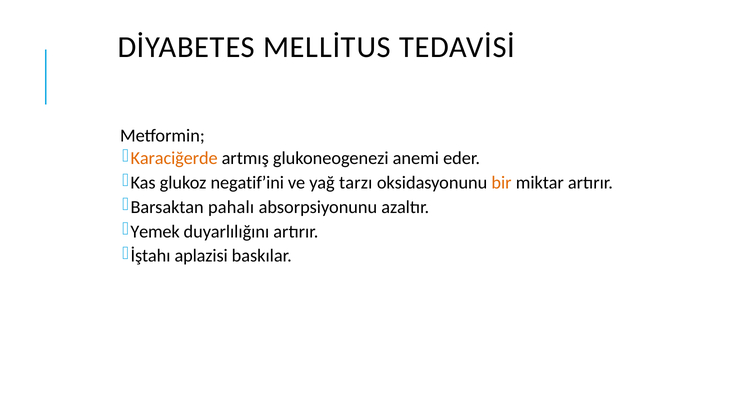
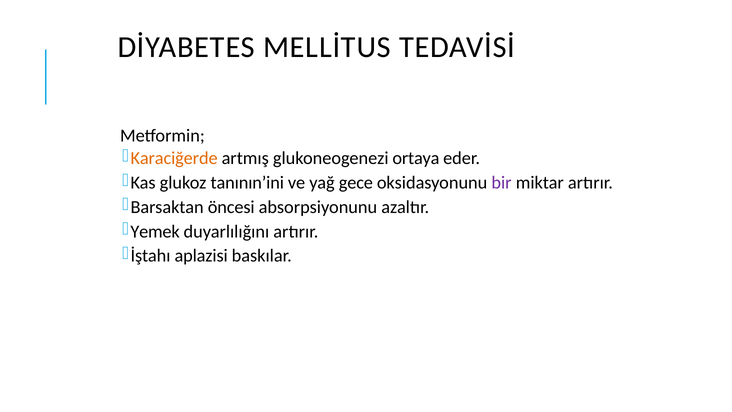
anemi: anemi -> ortaya (416, 158)
negatif’ini: negatif’ini -> tanının’ini (247, 183)
tarzı: tarzı -> gece (356, 183)
bir colour: orange -> purple (502, 183)
pahalı: pahalı -> öncesi (231, 207)
